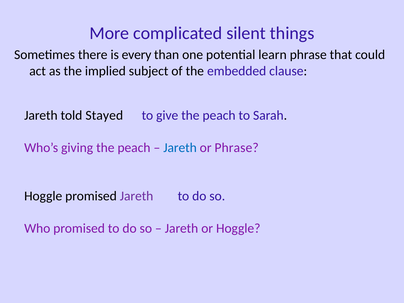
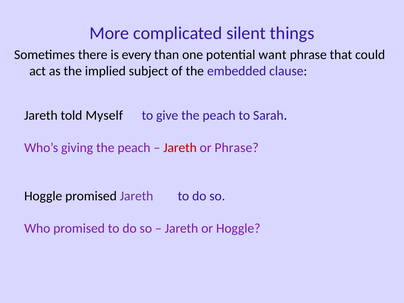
learn: learn -> want (272, 55)
Stayed: Stayed -> Myself (104, 115)
Jareth colour: blue -> red (180, 148)
